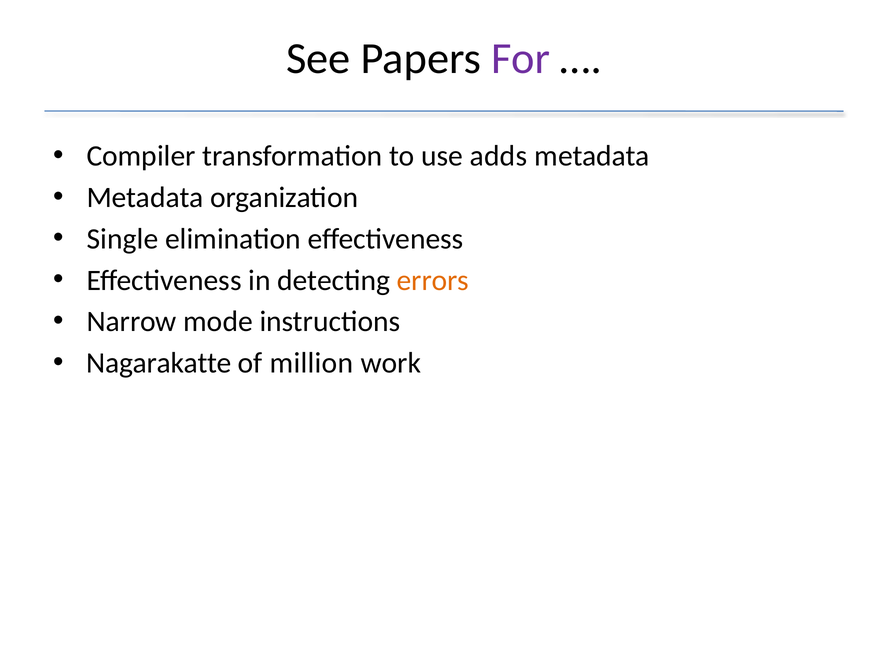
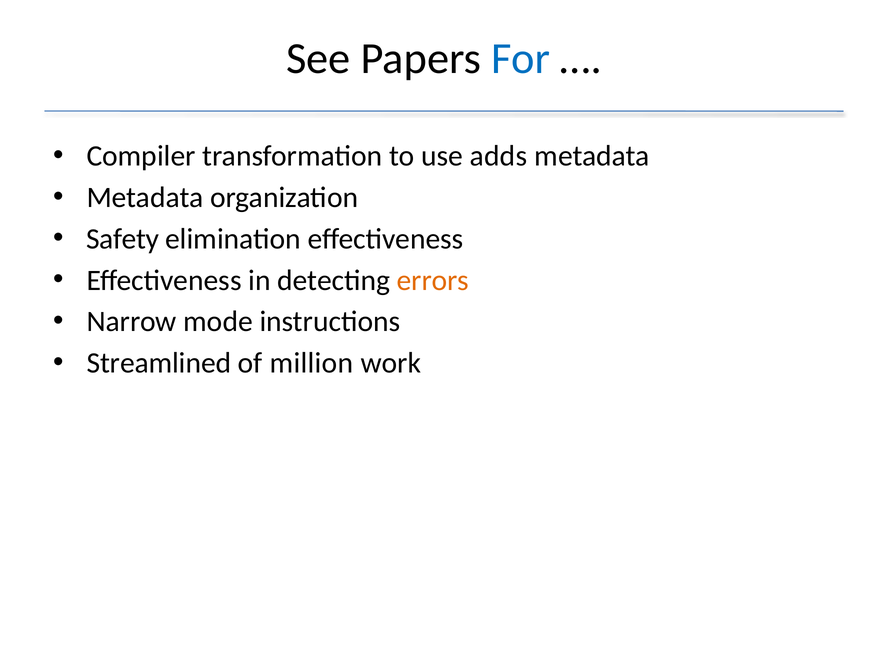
For colour: purple -> blue (521, 59)
Single: Single -> Safety (123, 239)
Nagarakatte: Nagarakatte -> Streamlined (159, 363)
